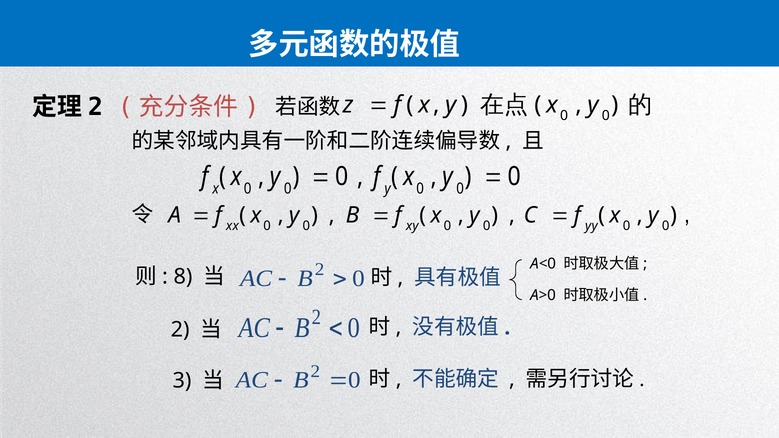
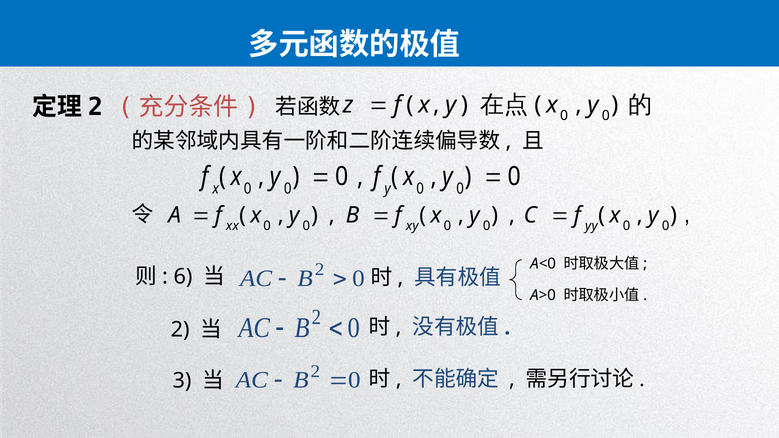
8: 8 -> 6 (183, 277)
